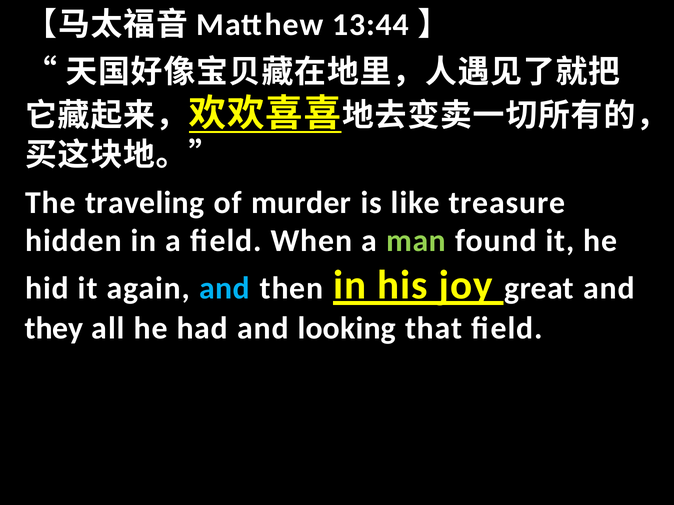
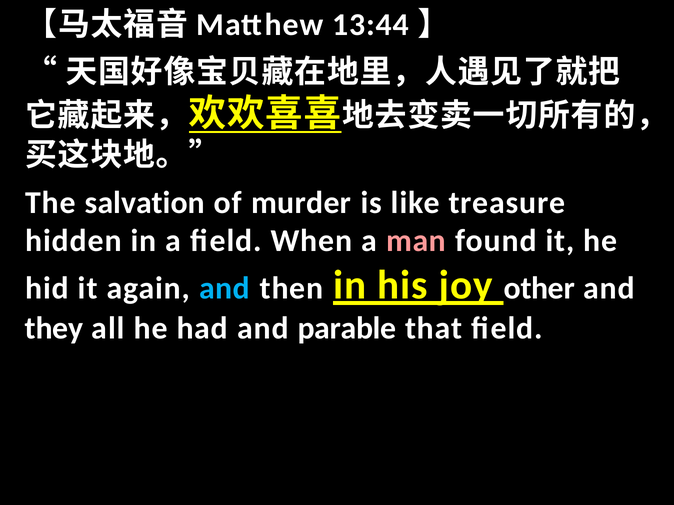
traveling: traveling -> salvation (145, 203)
man colour: light green -> pink (416, 241)
great: great -> other (539, 289)
looking: looking -> parable (347, 329)
